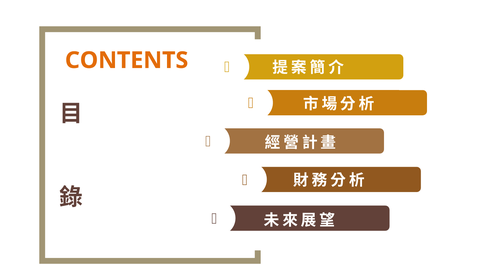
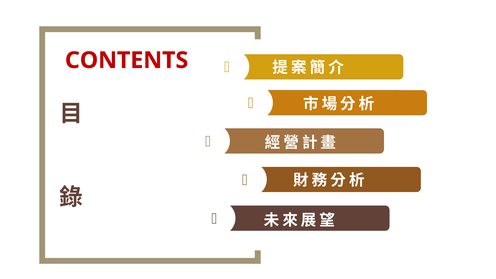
CONTENTS colour: orange -> red (127, 60)
